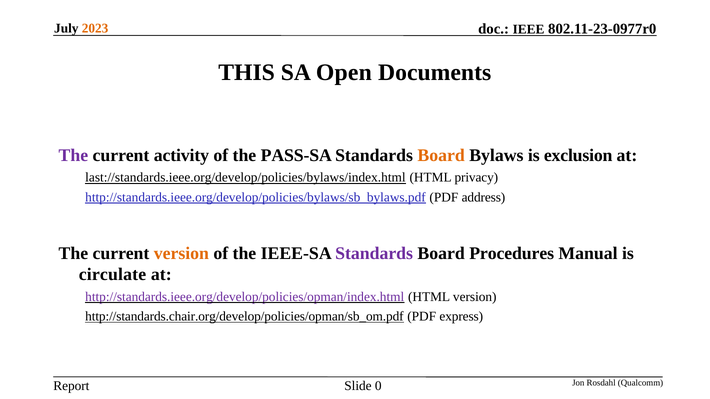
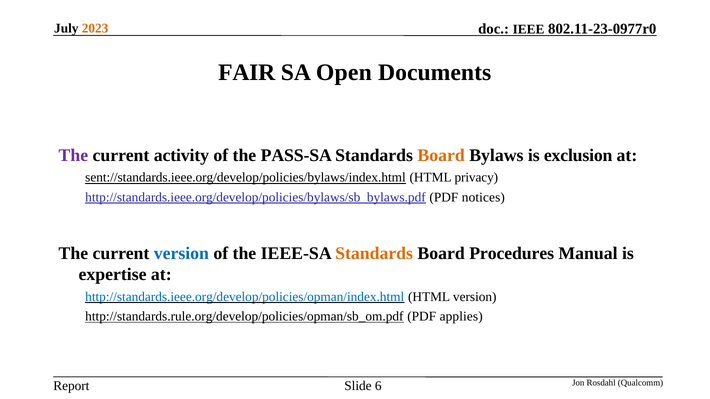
THIS: THIS -> FAIR (247, 73)
last://standards.ieee.org/develop/policies/bylaws/index.html: last://standards.ieee.org/develop/policies/bylaws/index.html -> sent://standards.ieee.org/develop/policies/bylaws/index.html (245, 178)
address: address -> notices (483, 197)
version colour: orange -> blue (181, 254)
Standards colour: purple -> orange (374, 254)
circulate: circulate -> expertise (113, 275)
http://standards.ieee.org/develop/policies/opman/index.html colour: purple -> blue (245, 297)
http://standards.chair.org/develop/policies/opman/sb_om.pdf: http://standards.chair.org/develop/policies/opman/sb_om.pdf -> http://standards.rule.org/develop/policies/opman/sb_om.pdf (244, 317)
express: express -> applies (461, 317)
0: 0 -> 6 (378, 386)
